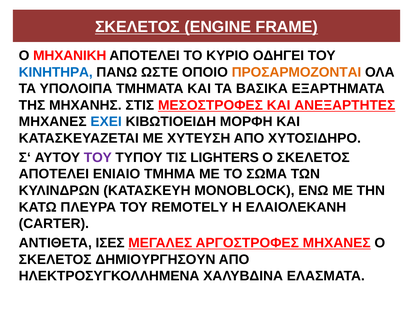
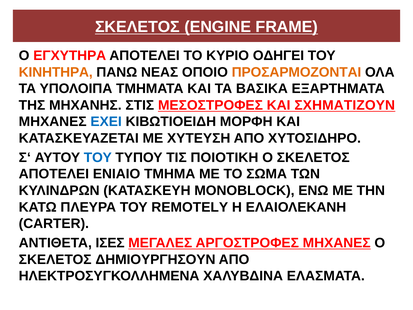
ΜΗΧΑΝΙΚΗ: ΜΗΧΑΝΙΚΗ -> ΕΓΧYΤΗΡΑ (70, 56)
ΚΙΝΗΤΗΡΑ colour: blue -> orange (56, 72)
ΩΣΤΕ: ΩΣΤΕ -> ΝΕΑΣ (160, 72)
ΑΝΕΞΑΡΤΗΤΕΣ: ΑΝΕΞΑΡΤΗΤΕΣ -> ΣΧΗΜΑΤΙΖΟΥΝ (345, 105)
ΤΟΥ colour: purple -> blue (98, 157)
LIGHTERS: LIGHTERS -> ΠΟΙΟΤΙΚΗ (224, 157)
